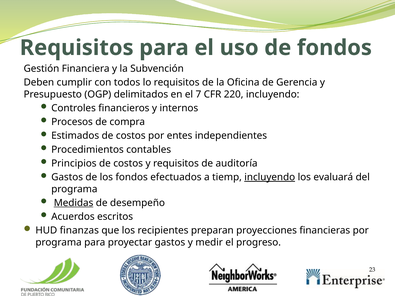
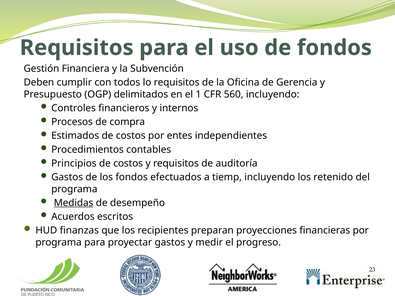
7: 7 -> 1 (198, 94)
220: 220 -> 560 (234, 94)
incluyendo underline: present -> none (270, 177)
evaluará: evaluará -> retenido (333, 177)
